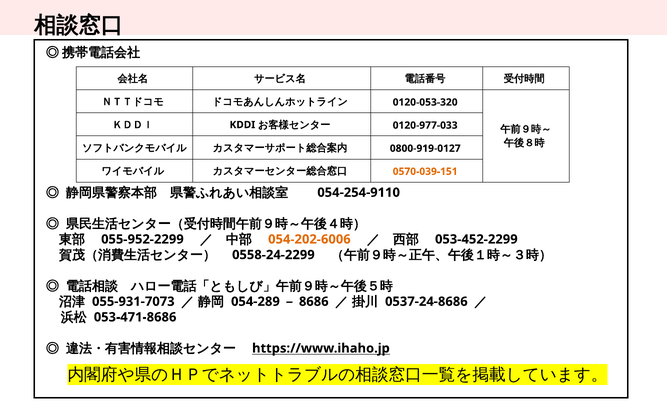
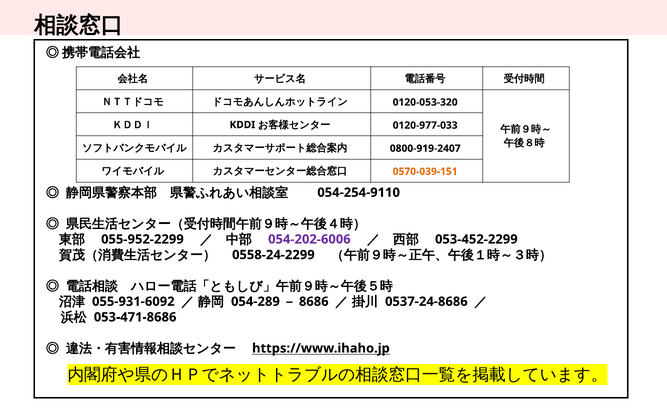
0800-919-0127: 0800-919-0127 -> 0800-919-2407 (425, 148)
054-202-6006 colour: orange -> purple (309, 239)
055-931-7073: 055-931-7073 -> 055-931-6092 (133, 301)
